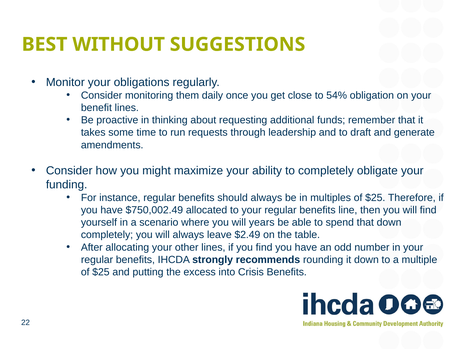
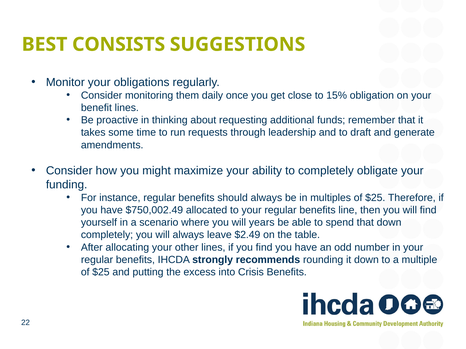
WITHOUT: WITHOUT -> CONSISTS (119, 44)
54%: 54% -> 15% (337, 95)
